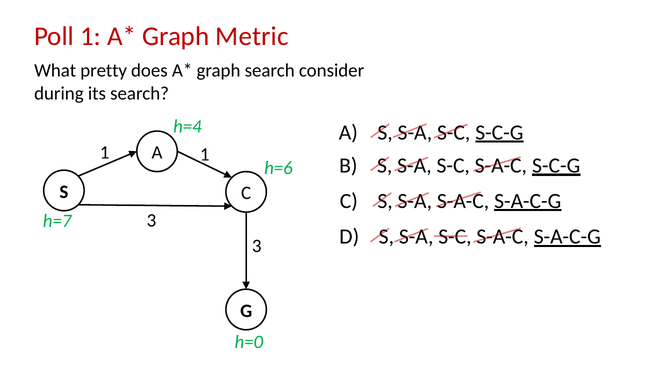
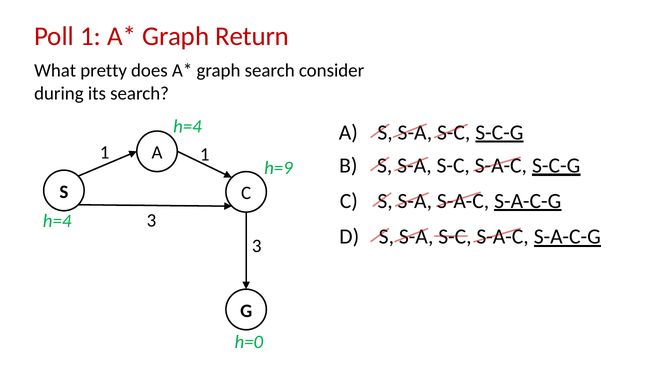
Metric: Metric -> Return (252, 36)
h=6: h=6 -> h=9 (278, 168)
h=7: h=7 -> h=4 (57, 220)
